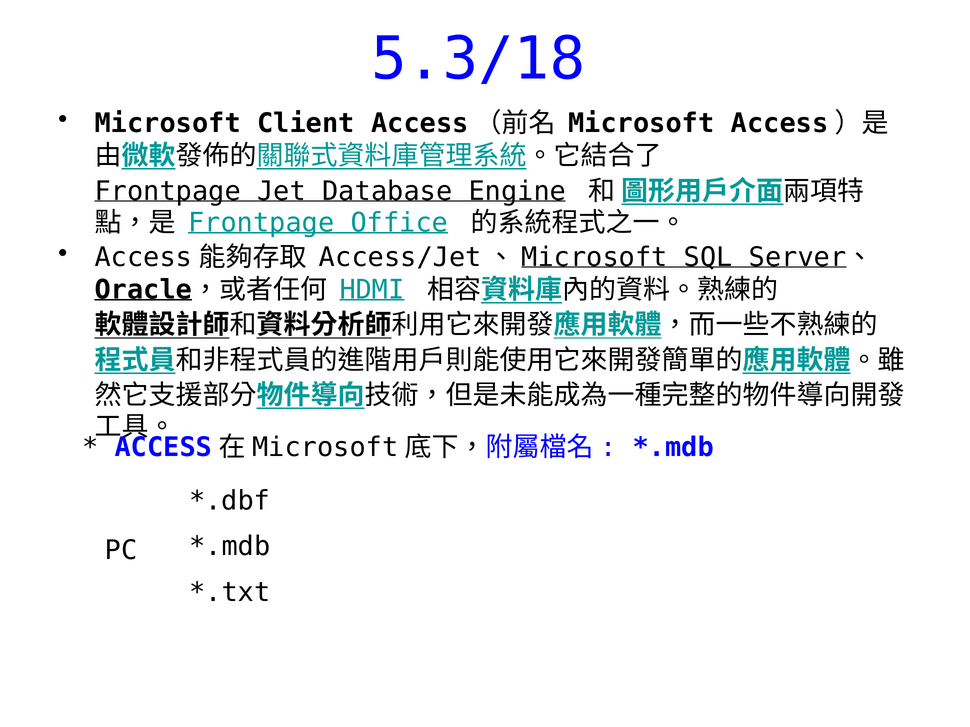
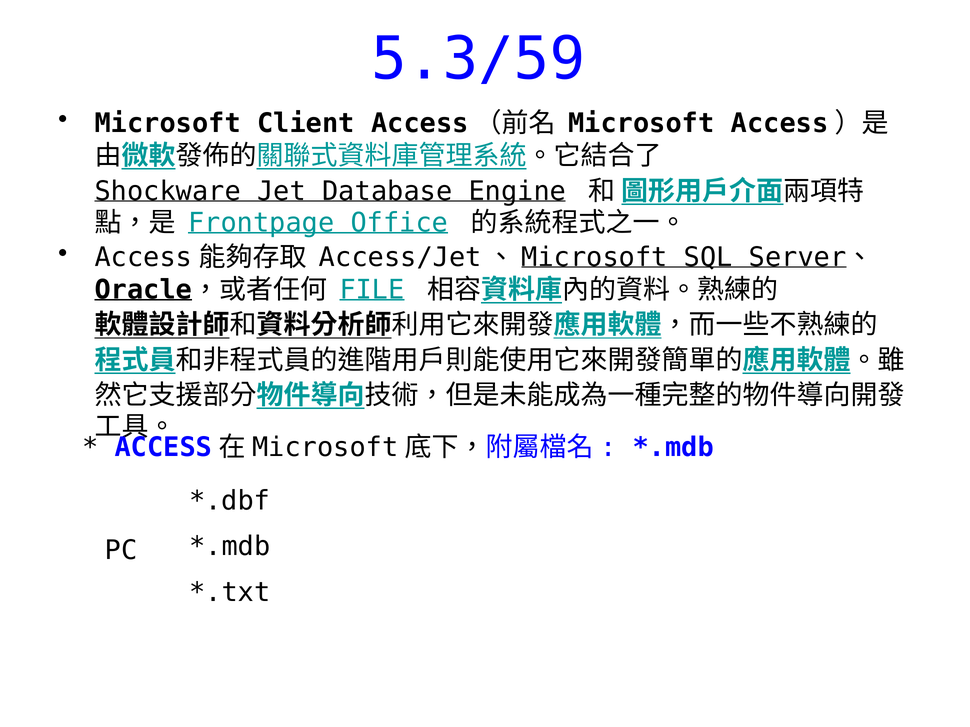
5.3/18: 5.3/18 -> 5.3/59 (478, 59)
Frontpage: Frontpage -> Shockware (168, 191)
HDMI: HDMI -> FILE (372, 290)
